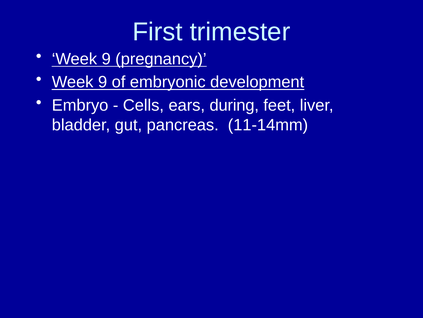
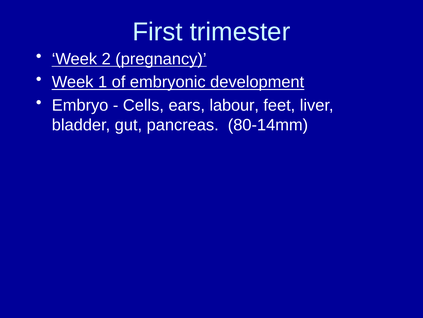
9: 9 -> 2 (106, 59)
9: 9 -> 1 (103, 82)
during: during -> labour (234, 105)
11-14mm: 11-14mm -> 80-14mm (268, 125)
